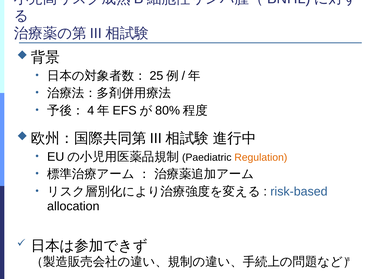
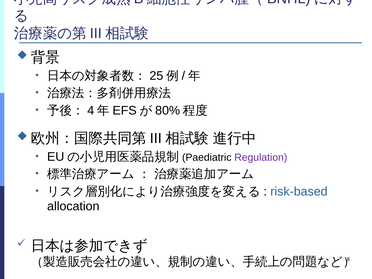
Regulation colour: orange -> purple (261, 157)
